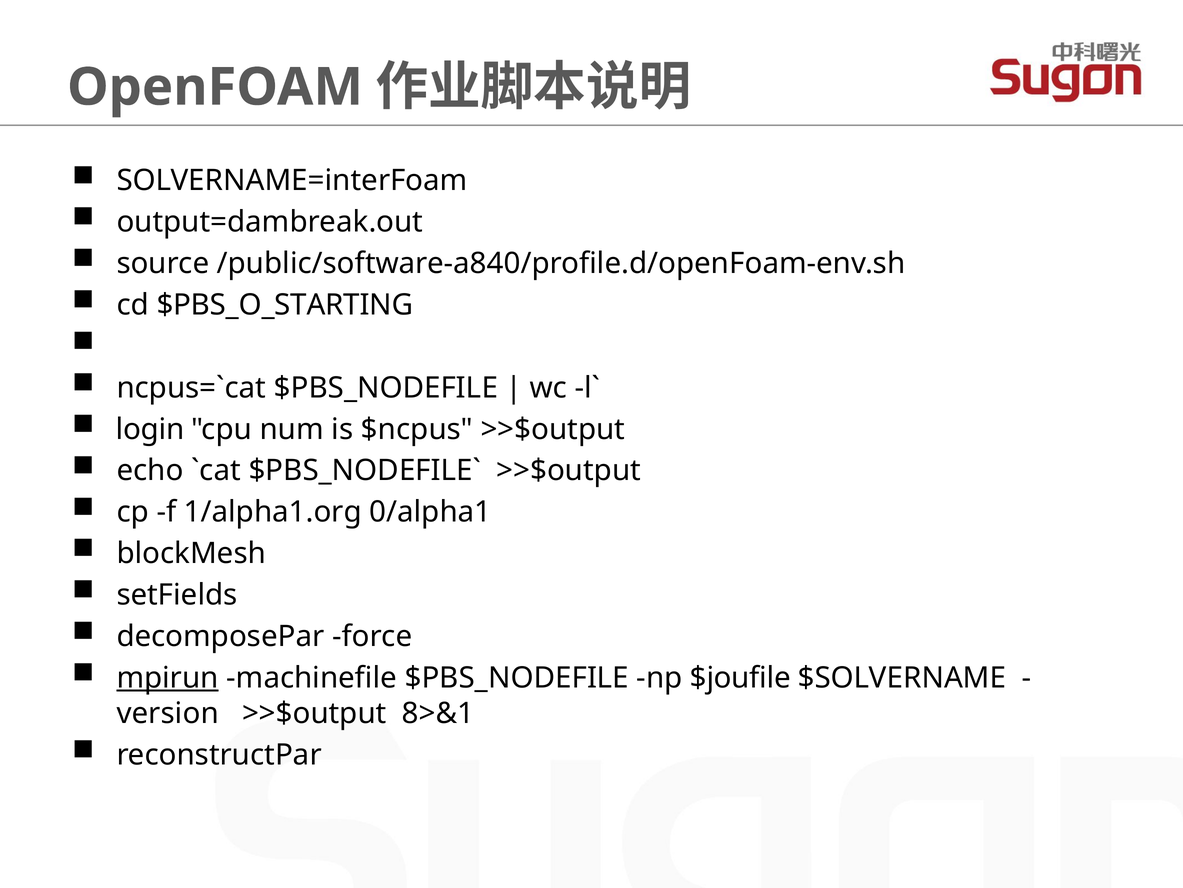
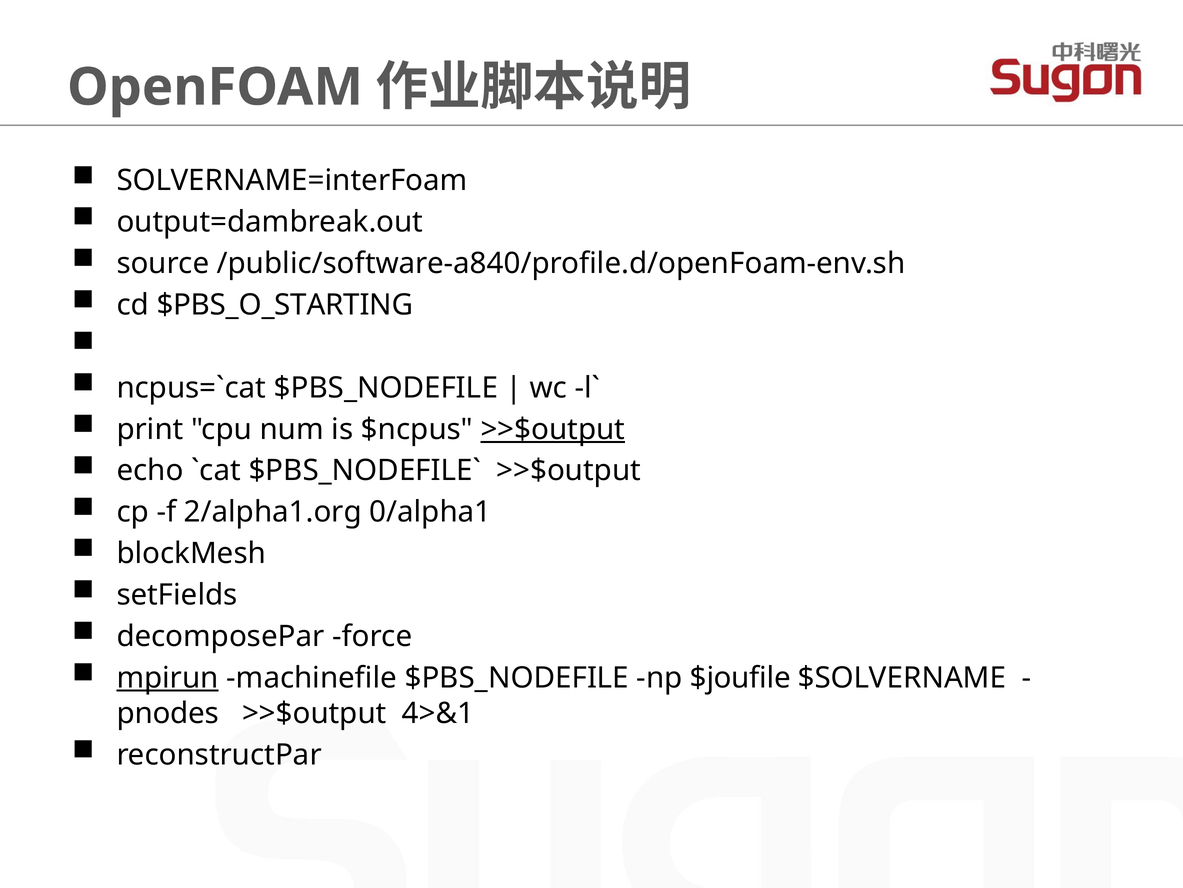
login: login -> print (150, 429)
>>$output underline: none -> present (553, 429)
1/alpha1.org: 1/alpha1.org -> 2/alpha1.org (273, 512)
version: version -> pnodes (168, 713)
8>&1: 8>&1 -> 4>&1 (438, 713)
